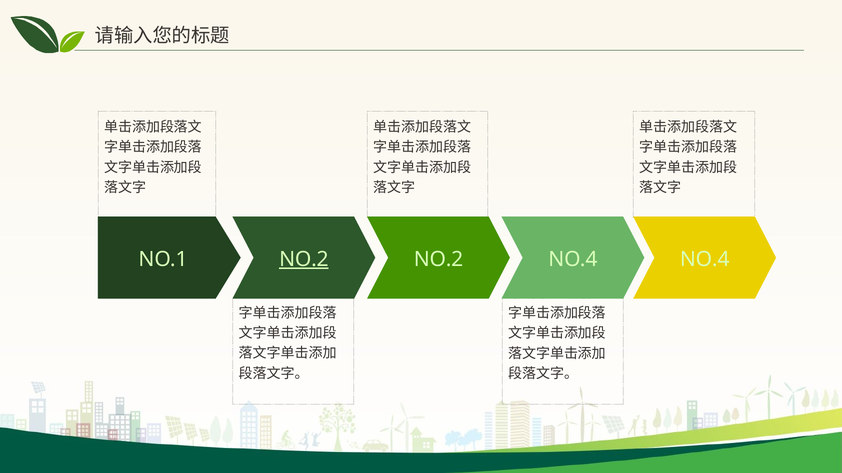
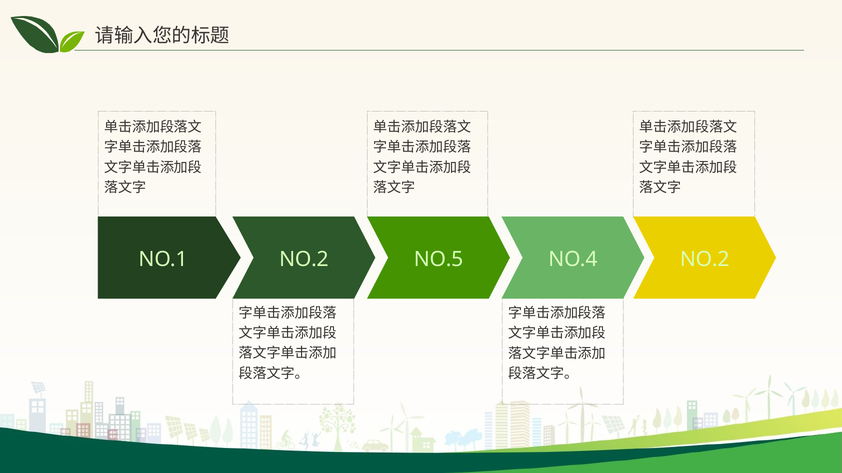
NO.2 underline: present -> none (304, 259)
NO.1 NO.2: NO.2 -> NO.5 (439, 259)
NO.4 NO.4: NO.4 -> NO.2 (705, 259)
